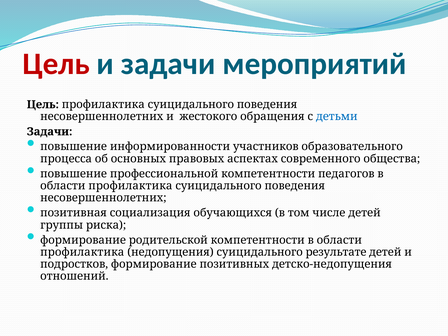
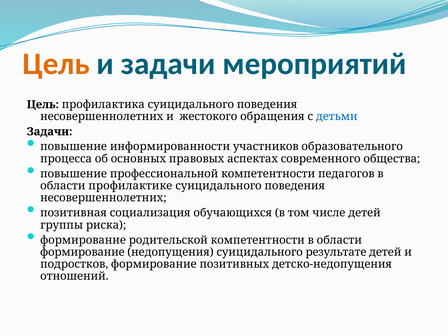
Цель colour: red -> orange (56, 64)
профилактика: профилактика -> профилактике (130, 186)
профилактика: профилактика -> формирование (82, 252)
